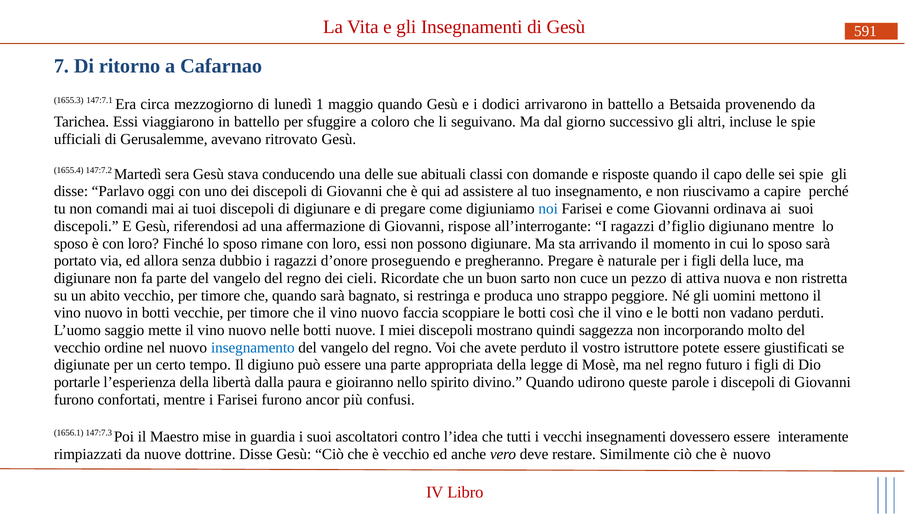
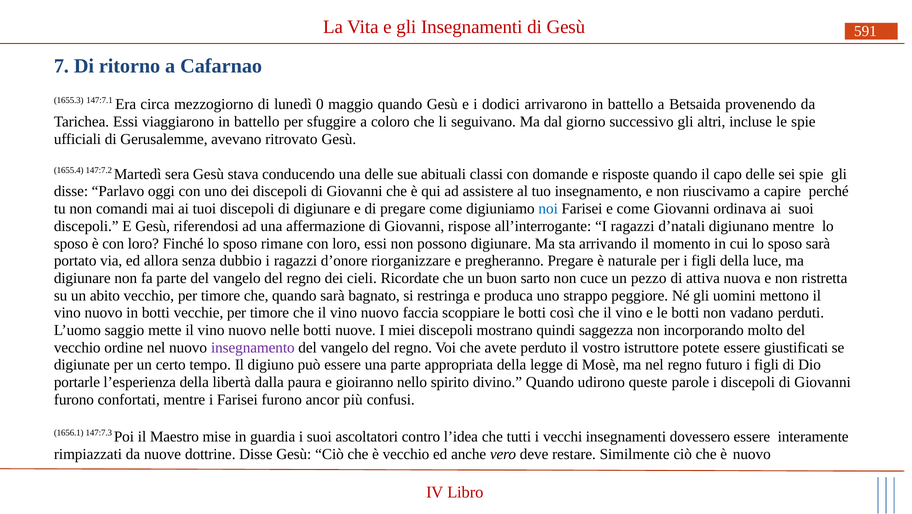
1: 1 -> 0 (320, 104)
d’figlio: d’figlio -> d’natali (682, 226)
proseguendo: proseguendo -> riorganizzare (411, 261)
insegnamento colour: blue -> purple (253, 347)
